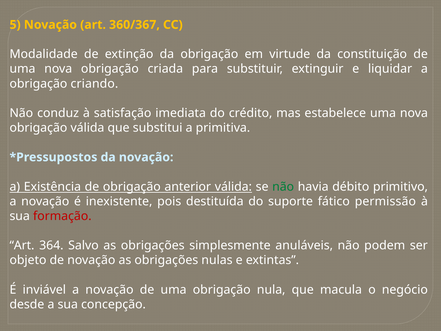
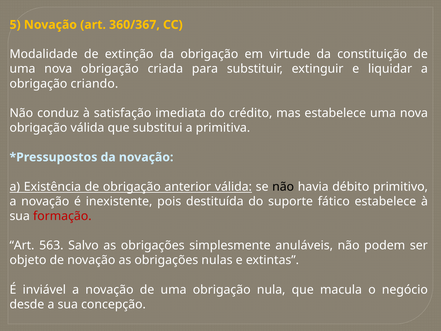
não colour: green -> black (283, 187)
fático permissão: permissão -> estabelece (385, 201)
364: 364 -> 563 (51, 245)
